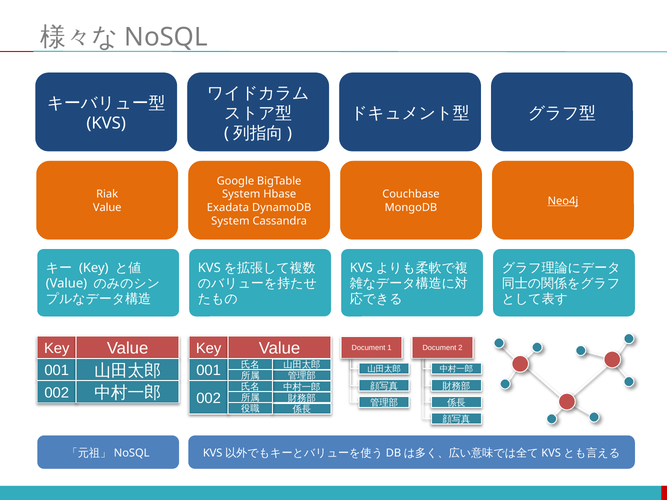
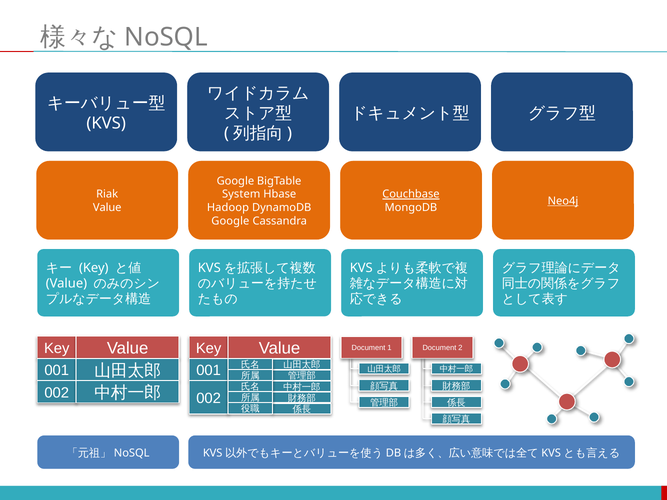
Couchbase underline: none -> present (411, 194)
Exadata: Exadata -> Hadoop (228, 208)
System: System -> Google (230, 221)
